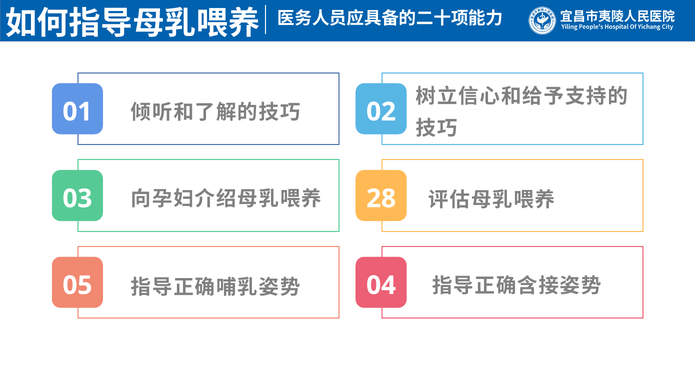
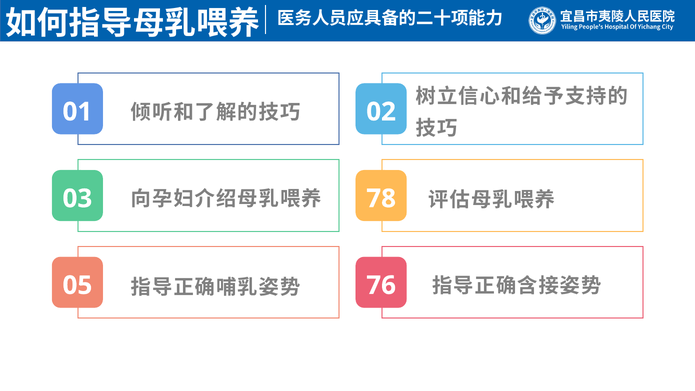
28: 28 -> 78 (381, 199)
04: 04 -> 76 (381, 285)
